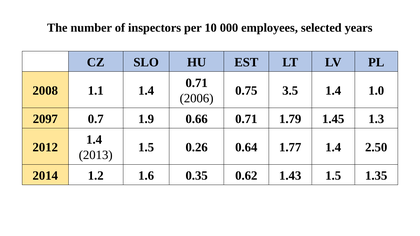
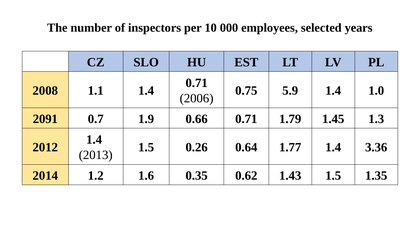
3.5: 3.5 -> 5.9 (290, 91)
2097: 2097 -> 2091 (45, 119)
2.50: 2.50 -> 3.36 (376, 147)
